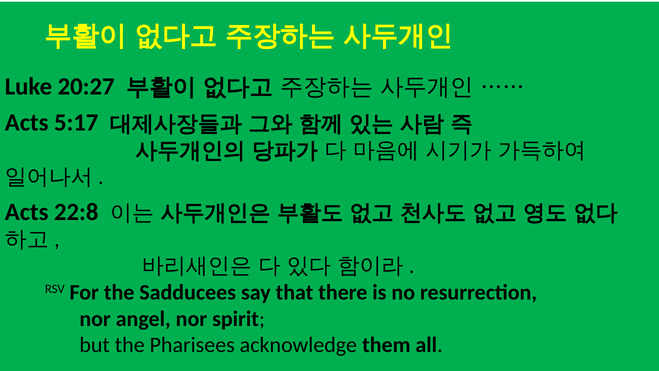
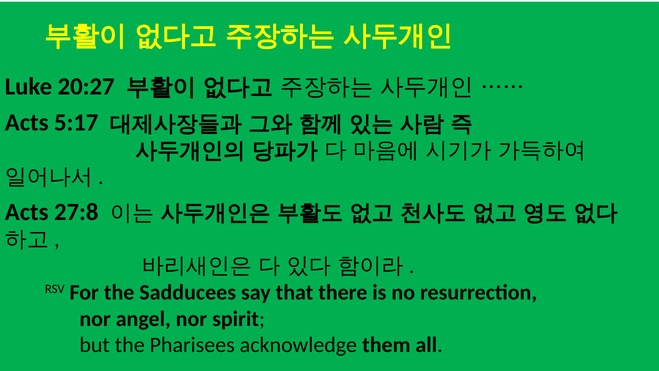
22:8: 22:8 -> 27:8 (76, 212)
